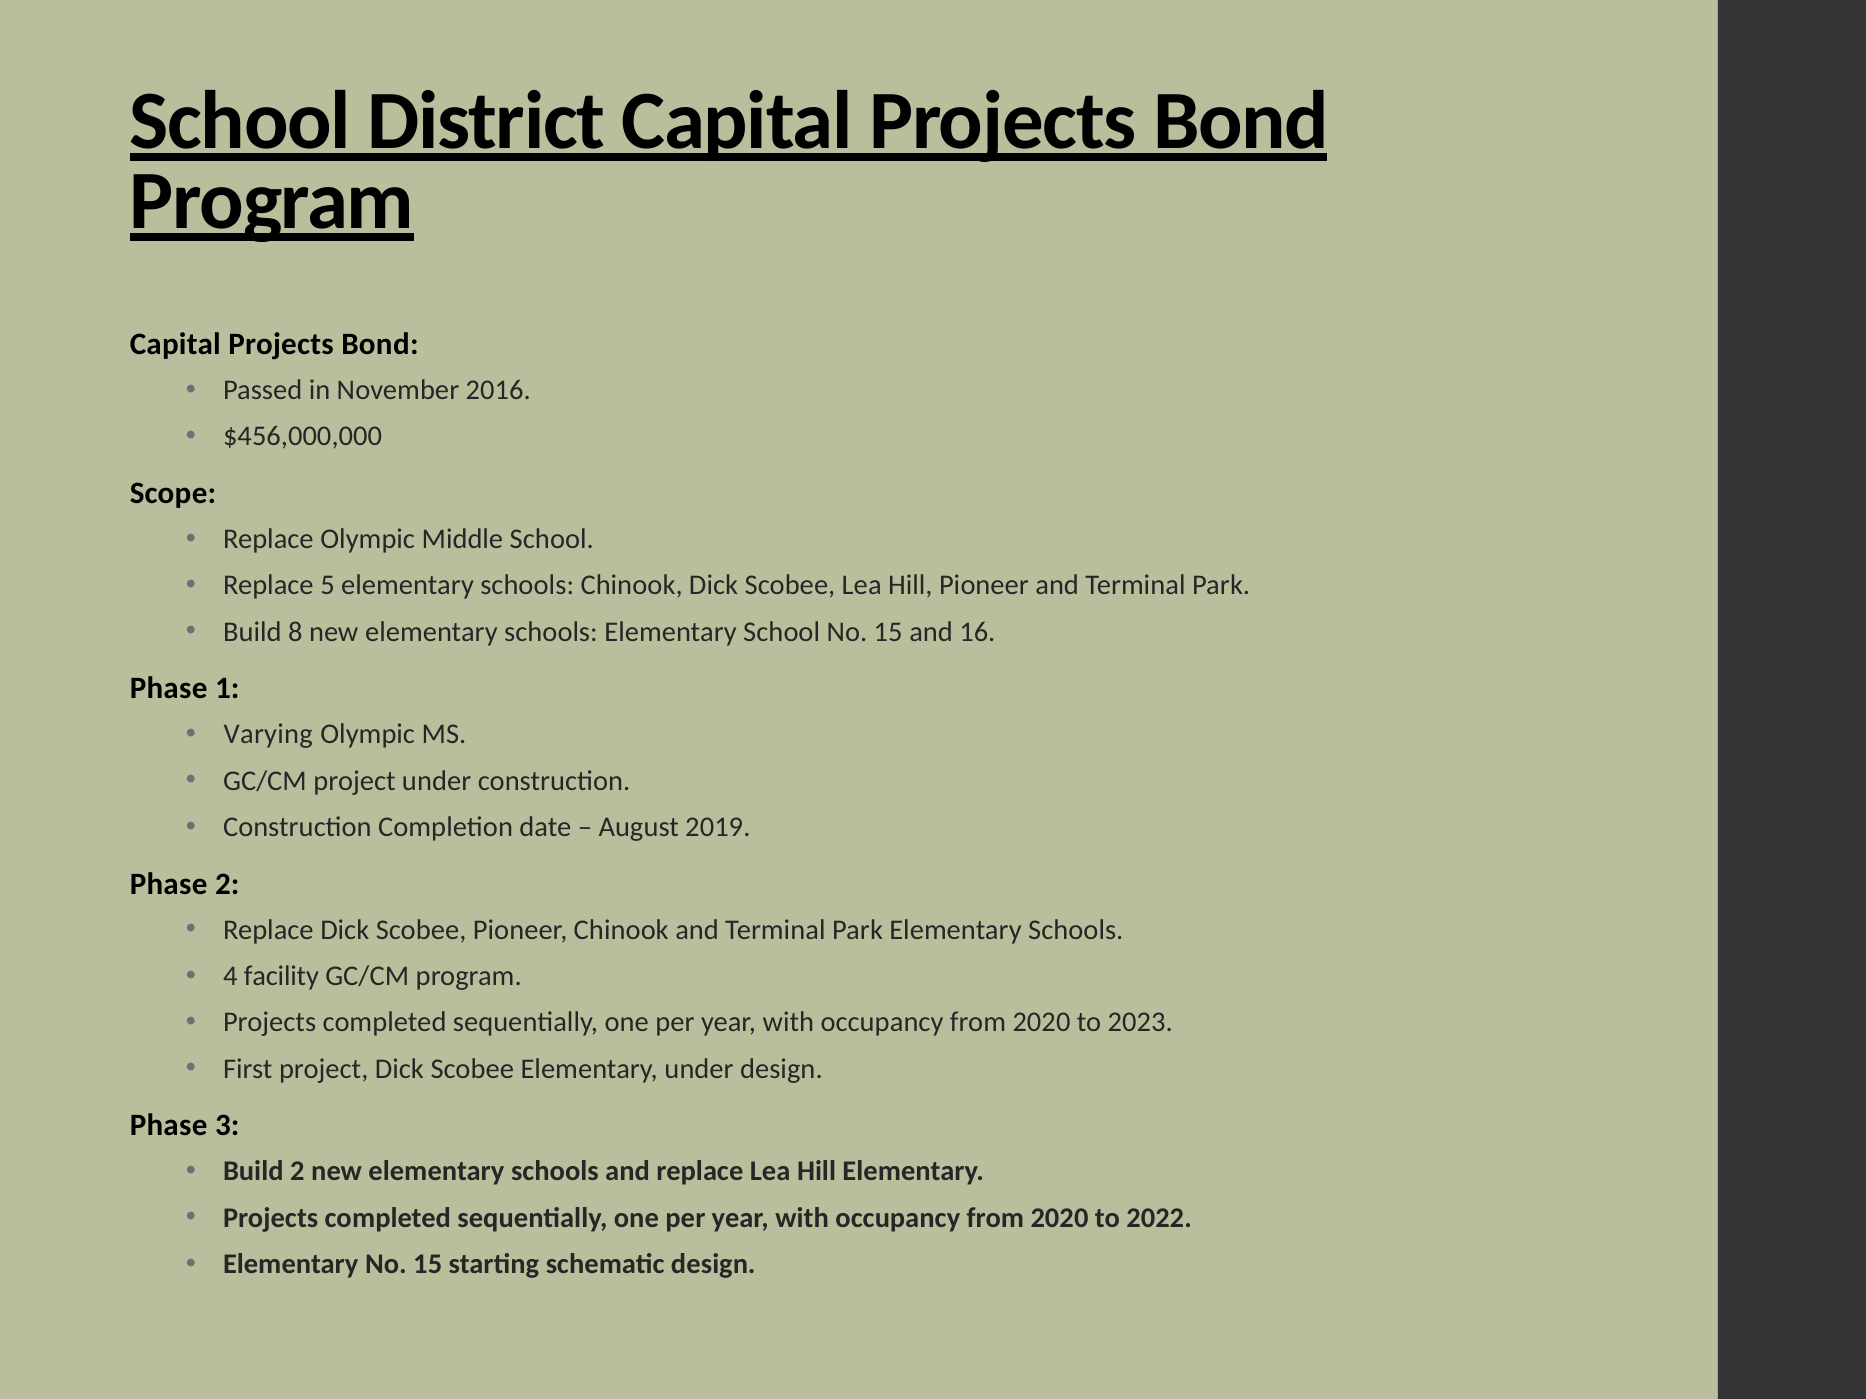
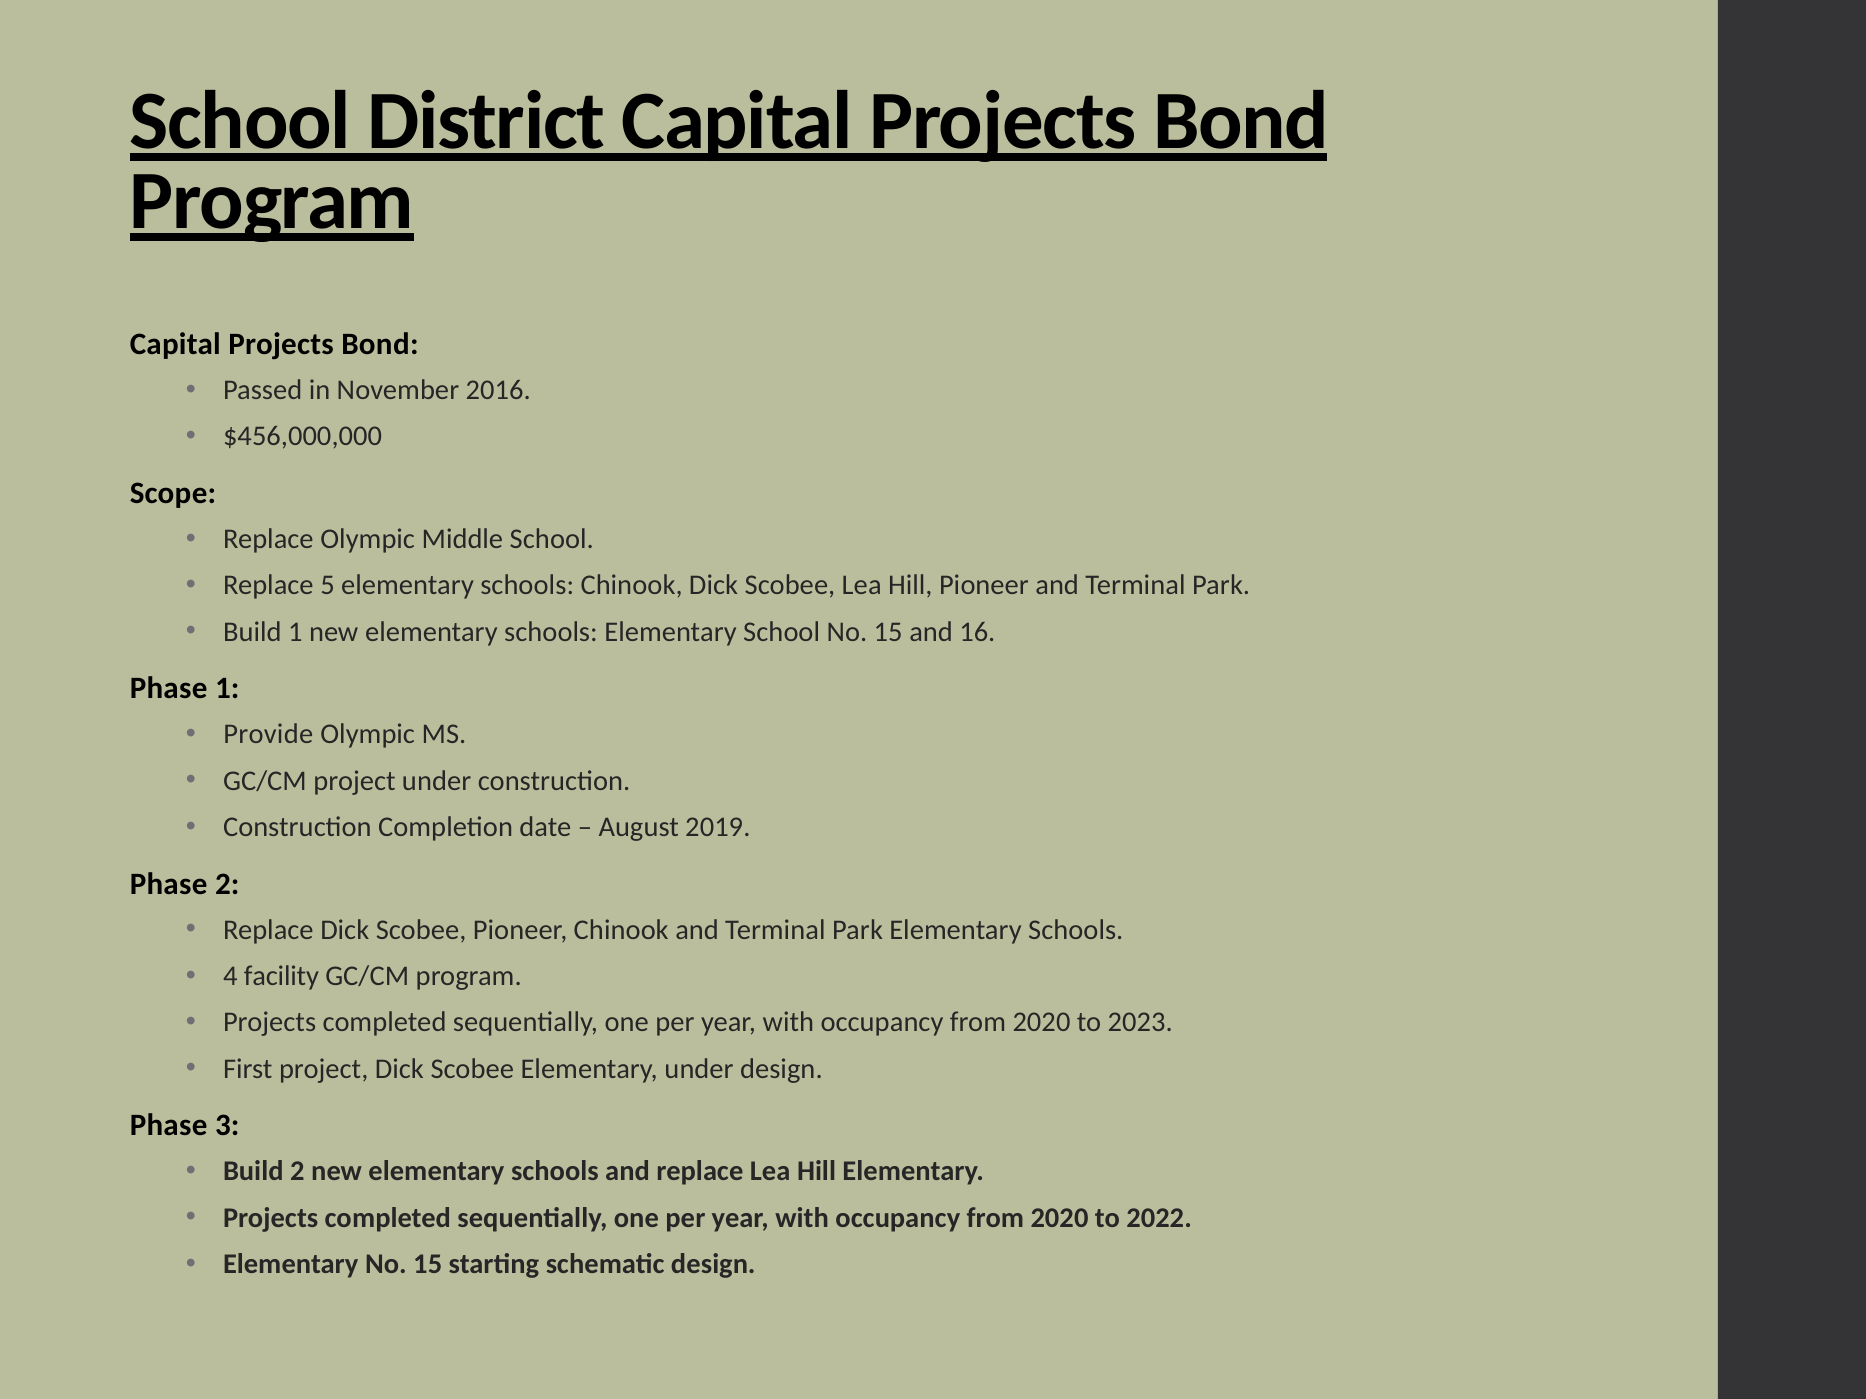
Build 8: 8 -> 1 (295, 632)
Varying: Varying -> Provide (268, 735)
